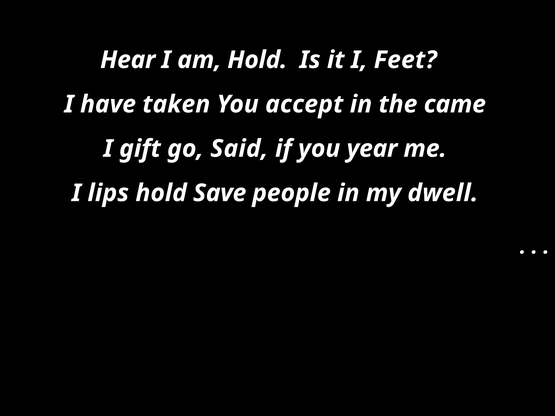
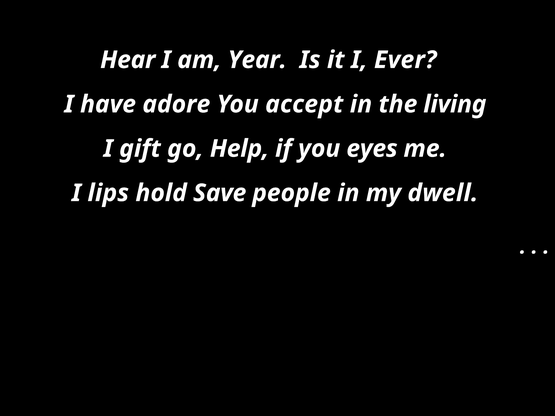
am Hold: Hold -> Year (257, 60)
Feet: Feet -> Ever (405, 60)
taken: taken -> adore (176, 104)
came: came -> living (455, 104)
Said: Said -> Help (239, 149)
year: year -> eyes (372, 149)
